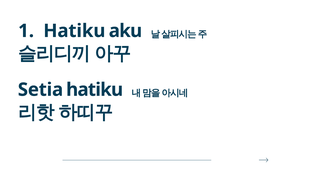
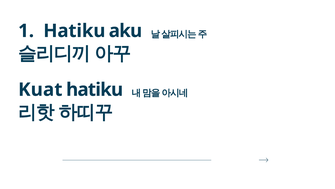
Setia: Setia -> Kuat (40, 89)
